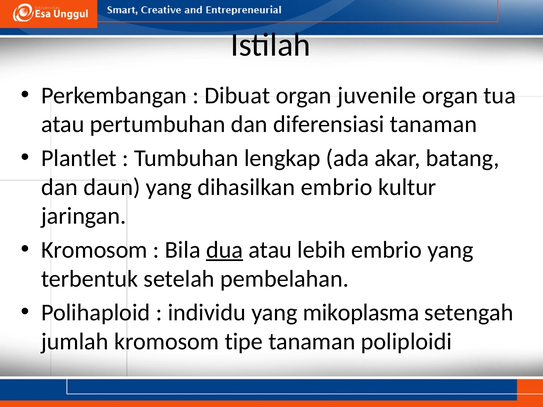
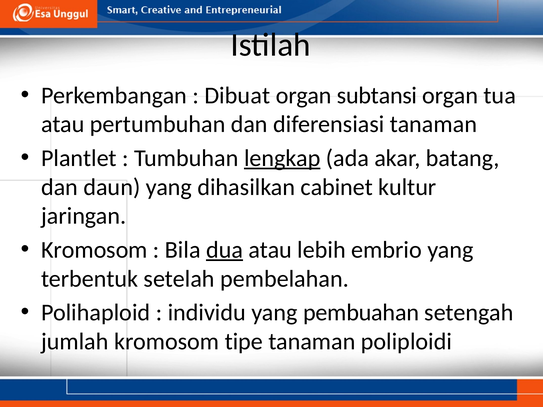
juvenile: juvenile -> subtansi (377, 95)
lengkap underline: none -> present (282, 158)
dihasilkan embrio: embrio -> cabinet (337, 187)
mikoplasma: mikoplasma -> pembuahan (361, 313)
